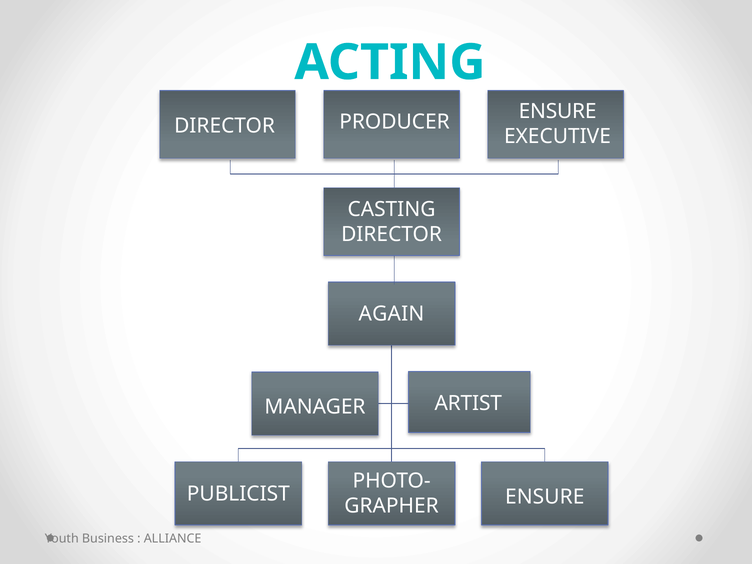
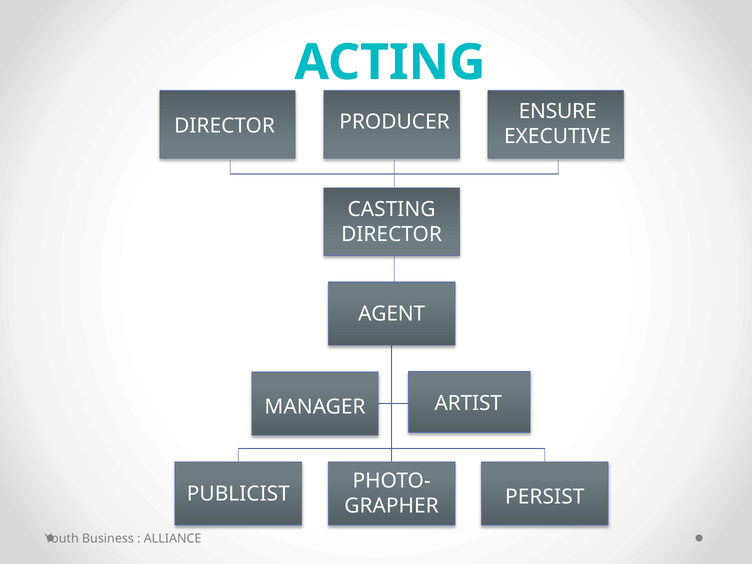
AGAIN: AGAIN -> AGENT (392, 314)
ENSURE: ENSURE -> PERSIST (545, 497)
